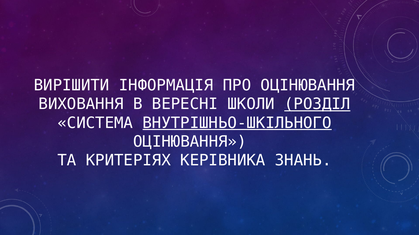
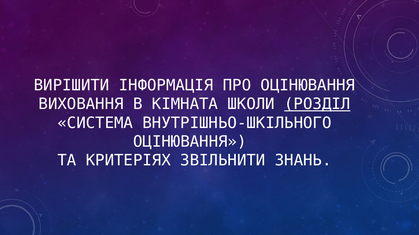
ВЕРЕСНІ: ВЕРЕСНІ -> КІМНАТА (185, 104)
ВНУТРІШНЬО-ШКІЛЬНОГО underline: present -> none (237, 123)
КЕРІВНИКА: КЕРІВНИКА -> ЗВІЛЬНИТИ (223, 161)
